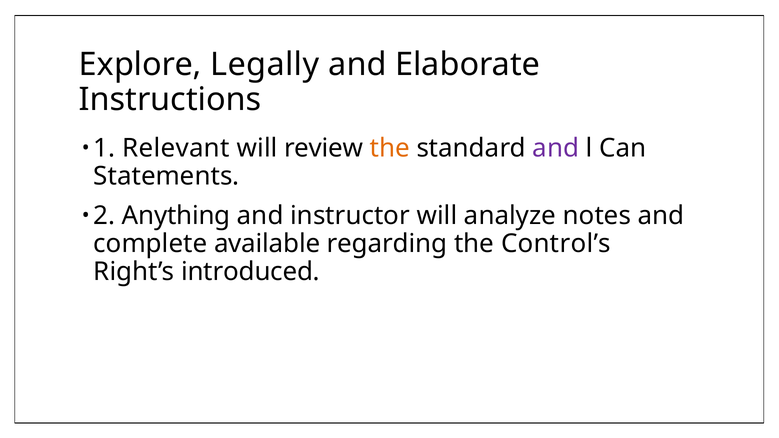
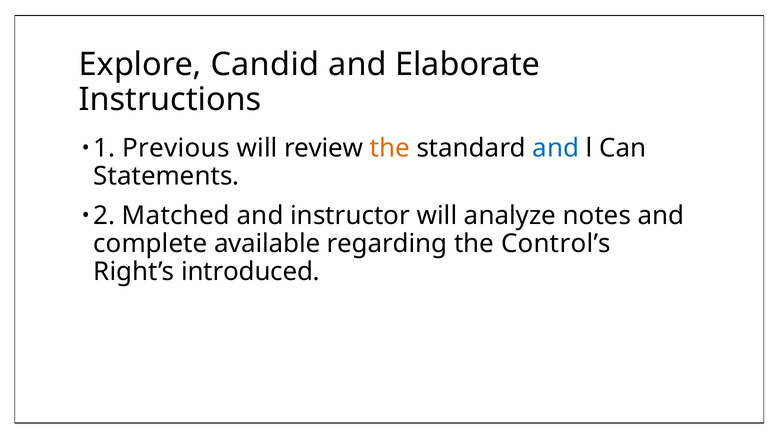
Legally: Legally -> Candid (265, 65)
Relevant: Relevant -> Previous (176, 148)
and colour: purple -> blue (556, 148)
Anything: Anything -> Matched (176, 216)
